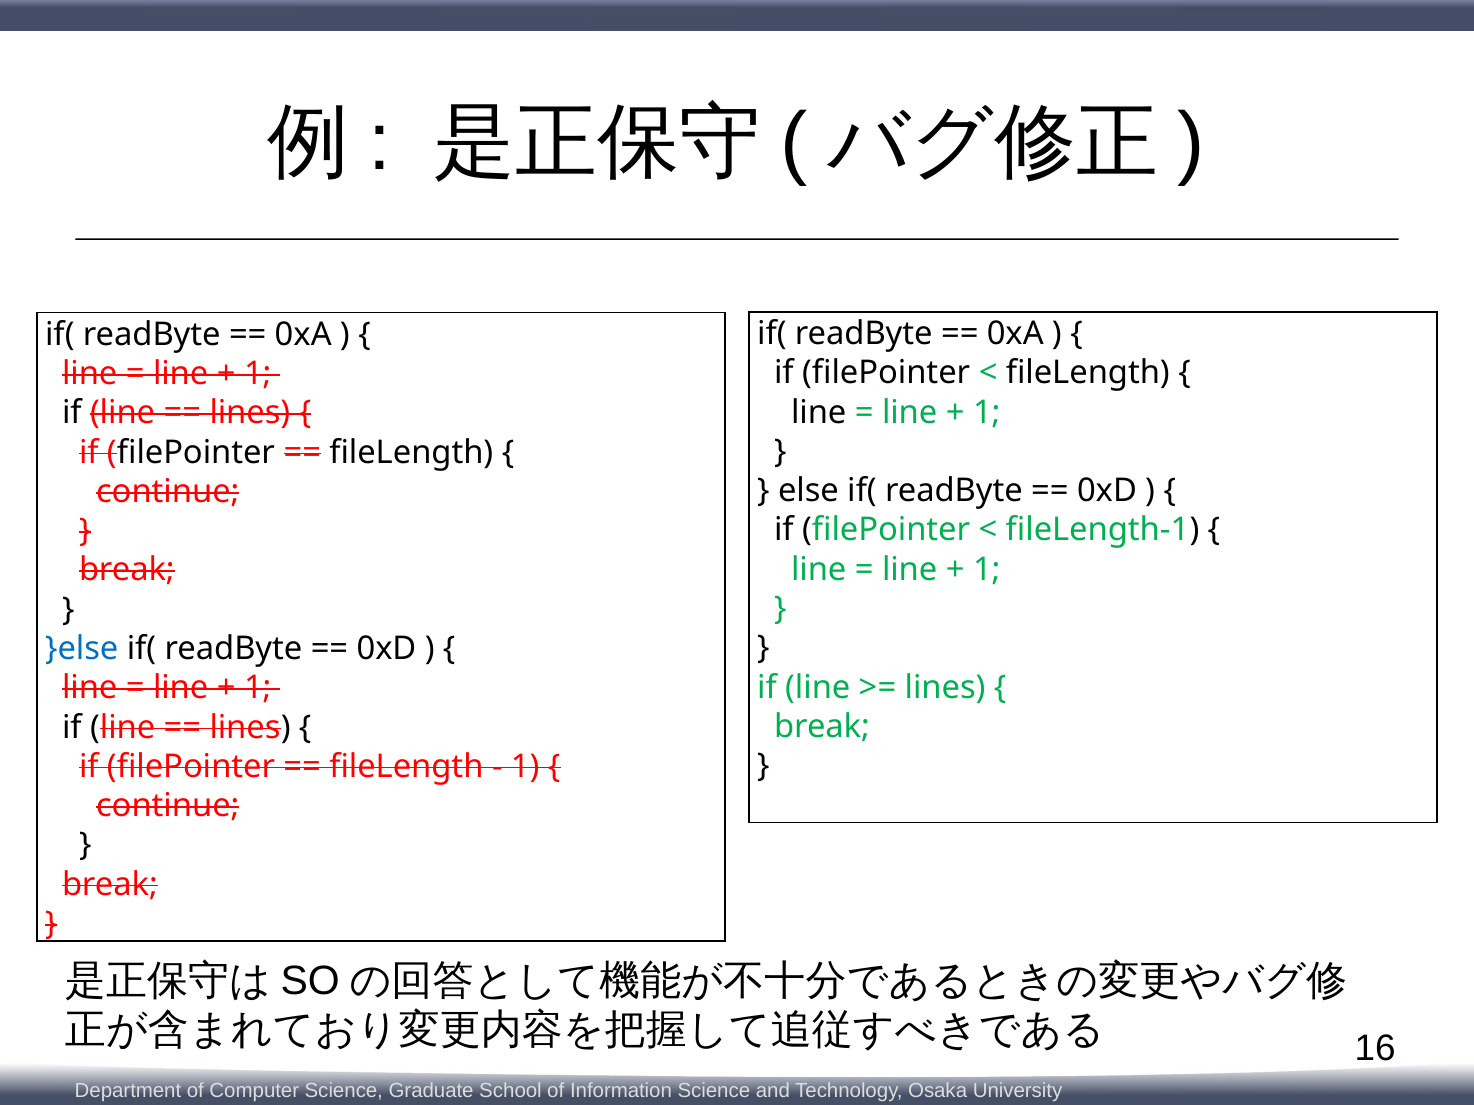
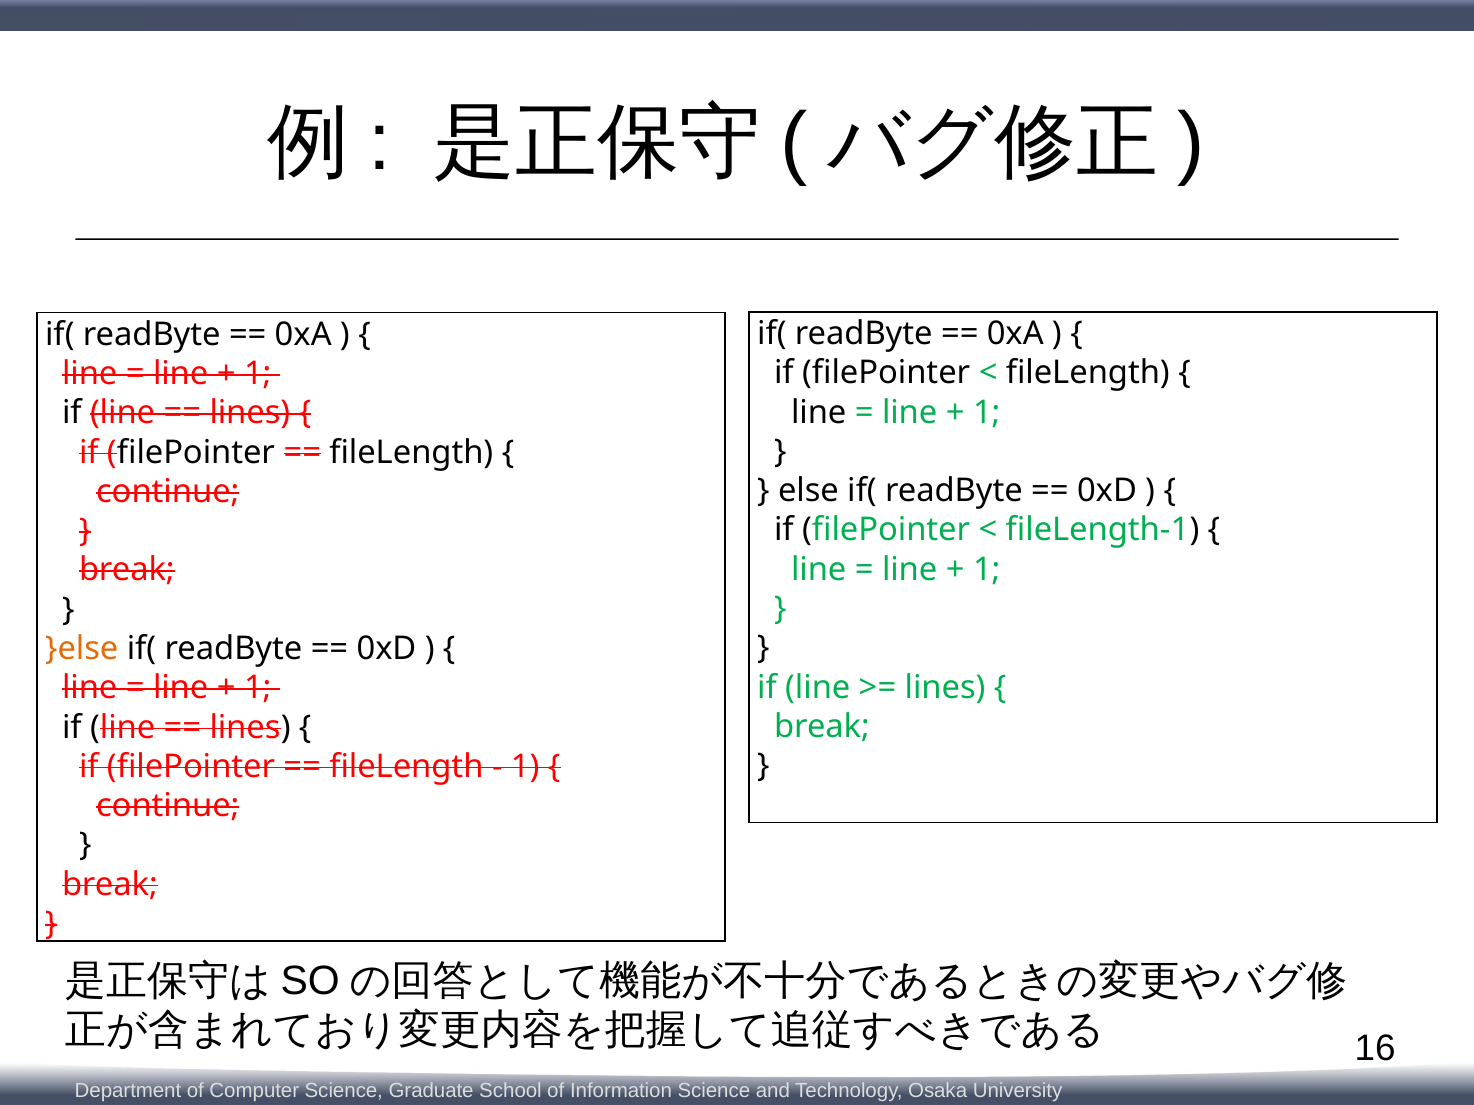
}else colour: blue -> orange (82, 649)
